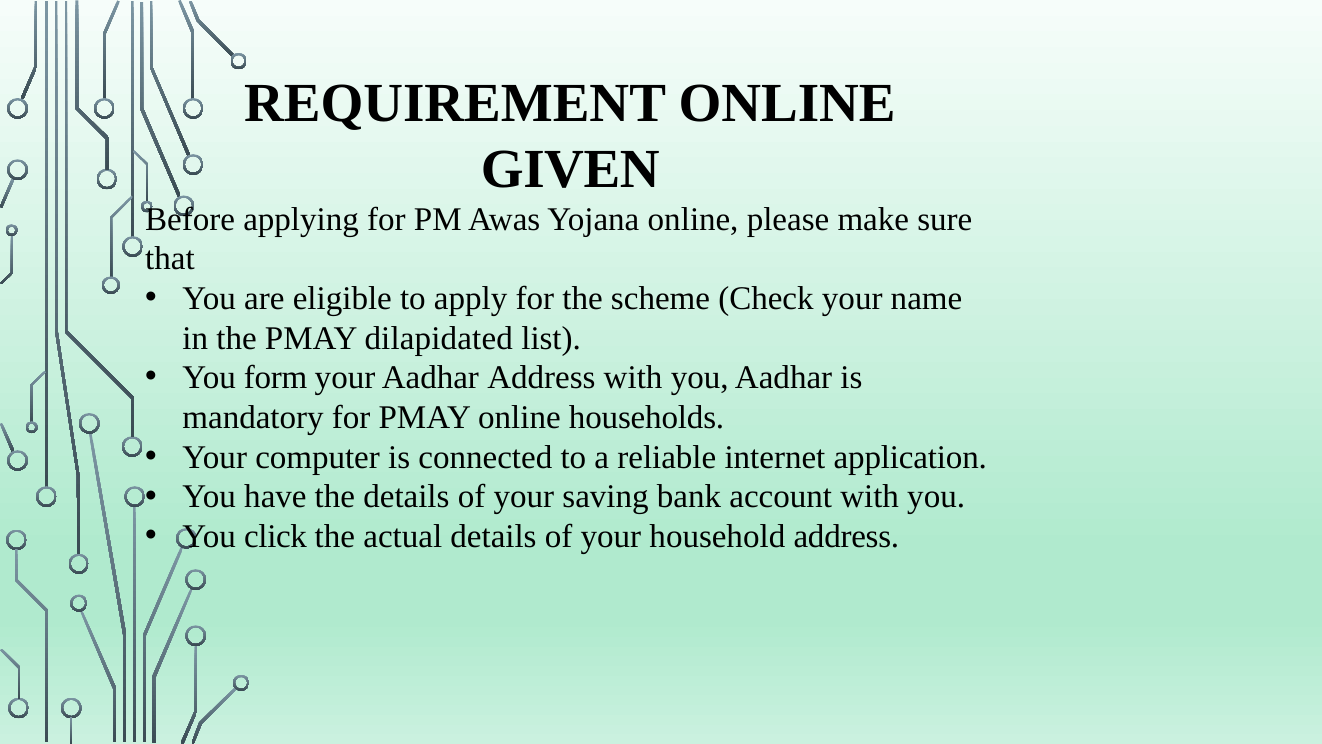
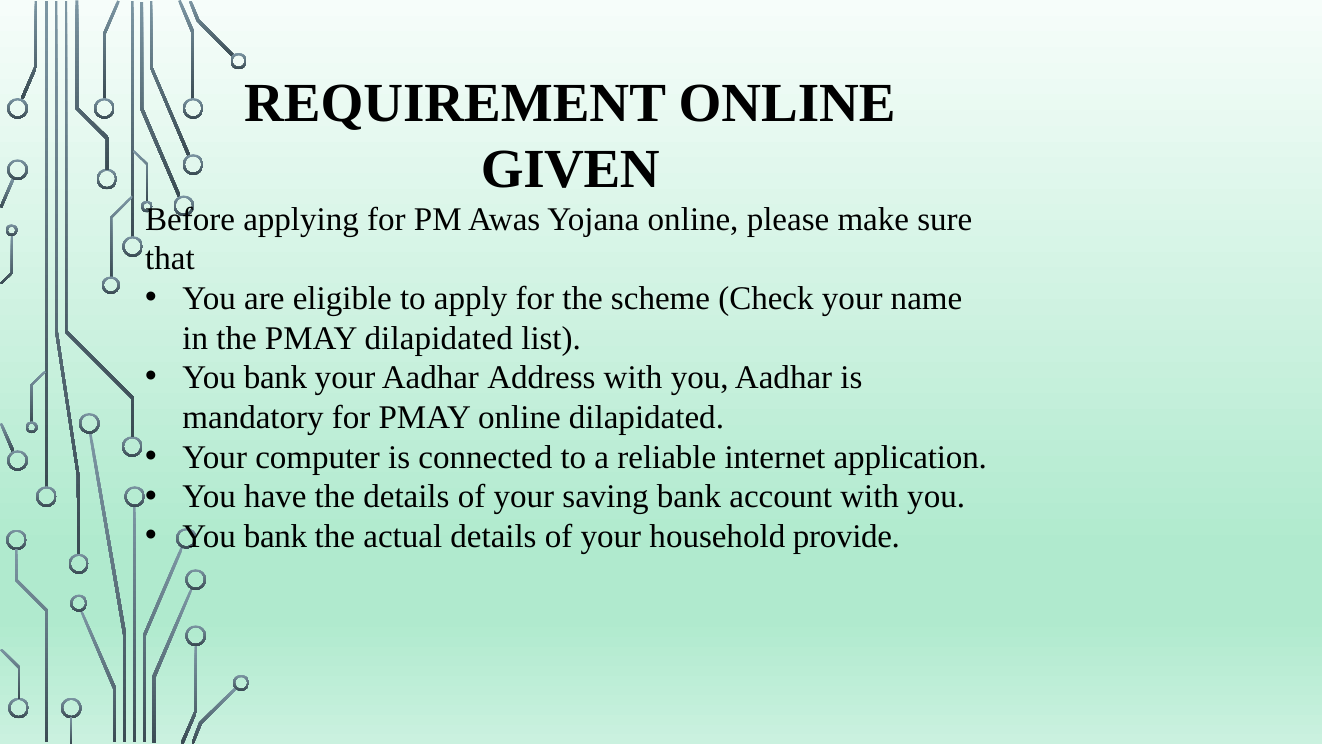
form: form -> bank (276, 378)
online households: households -> dilapidated (646, 417)
click: click -> bank (276, 536)
household address: address -> provide (846, 536)
